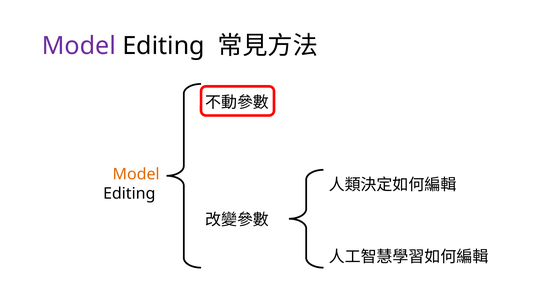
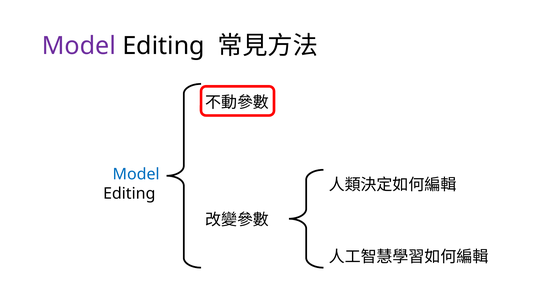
Model colour: orange -> blue (136, 175)
